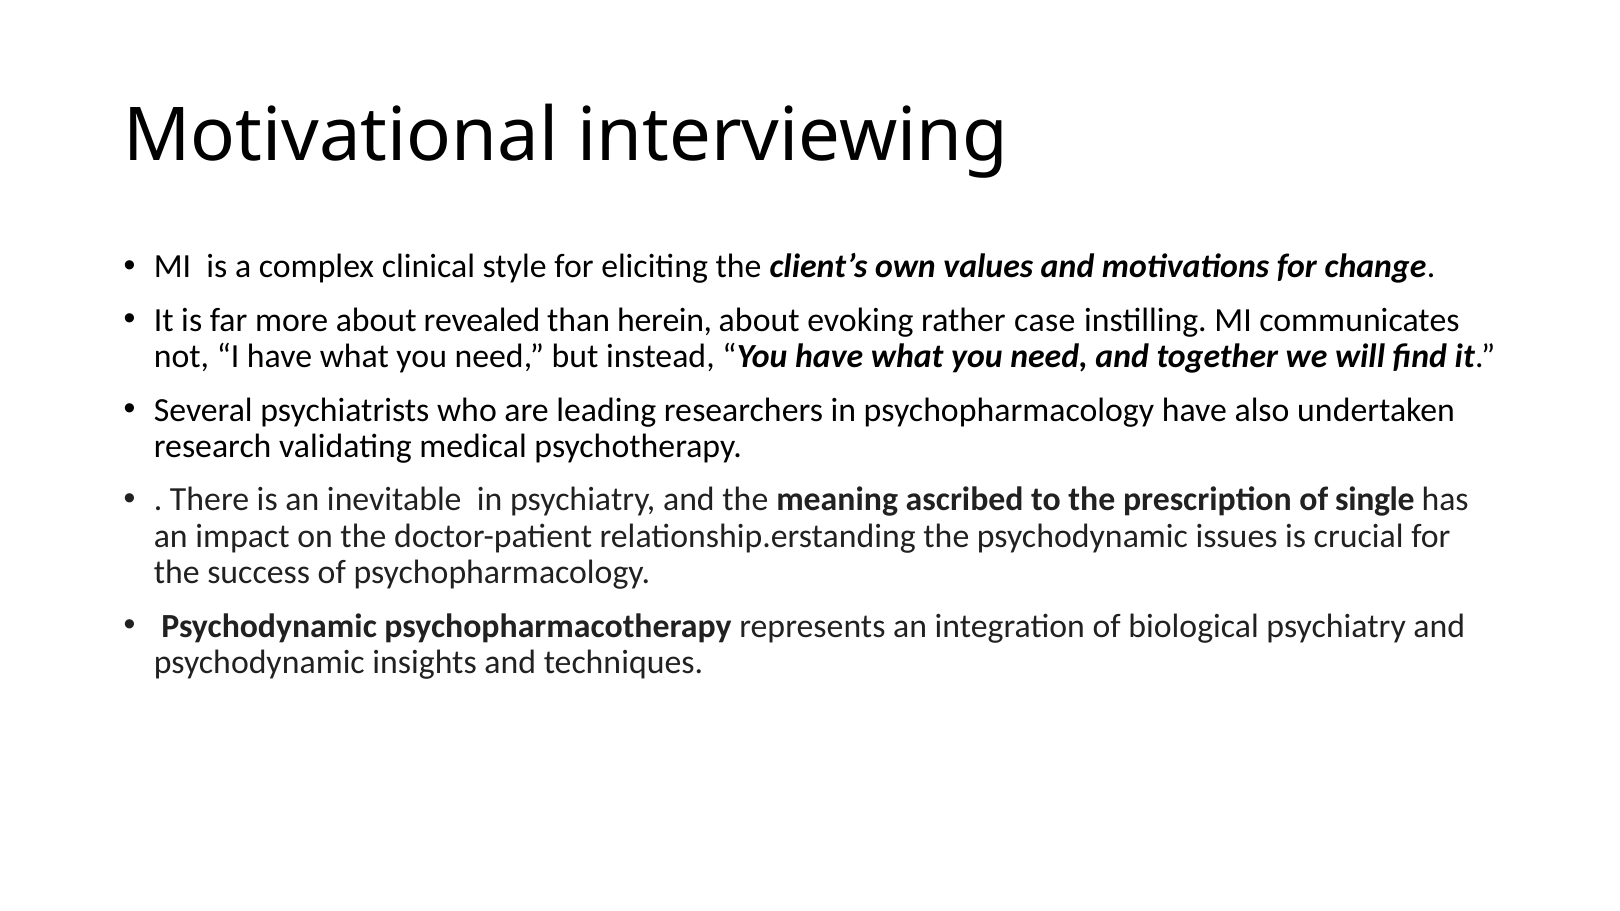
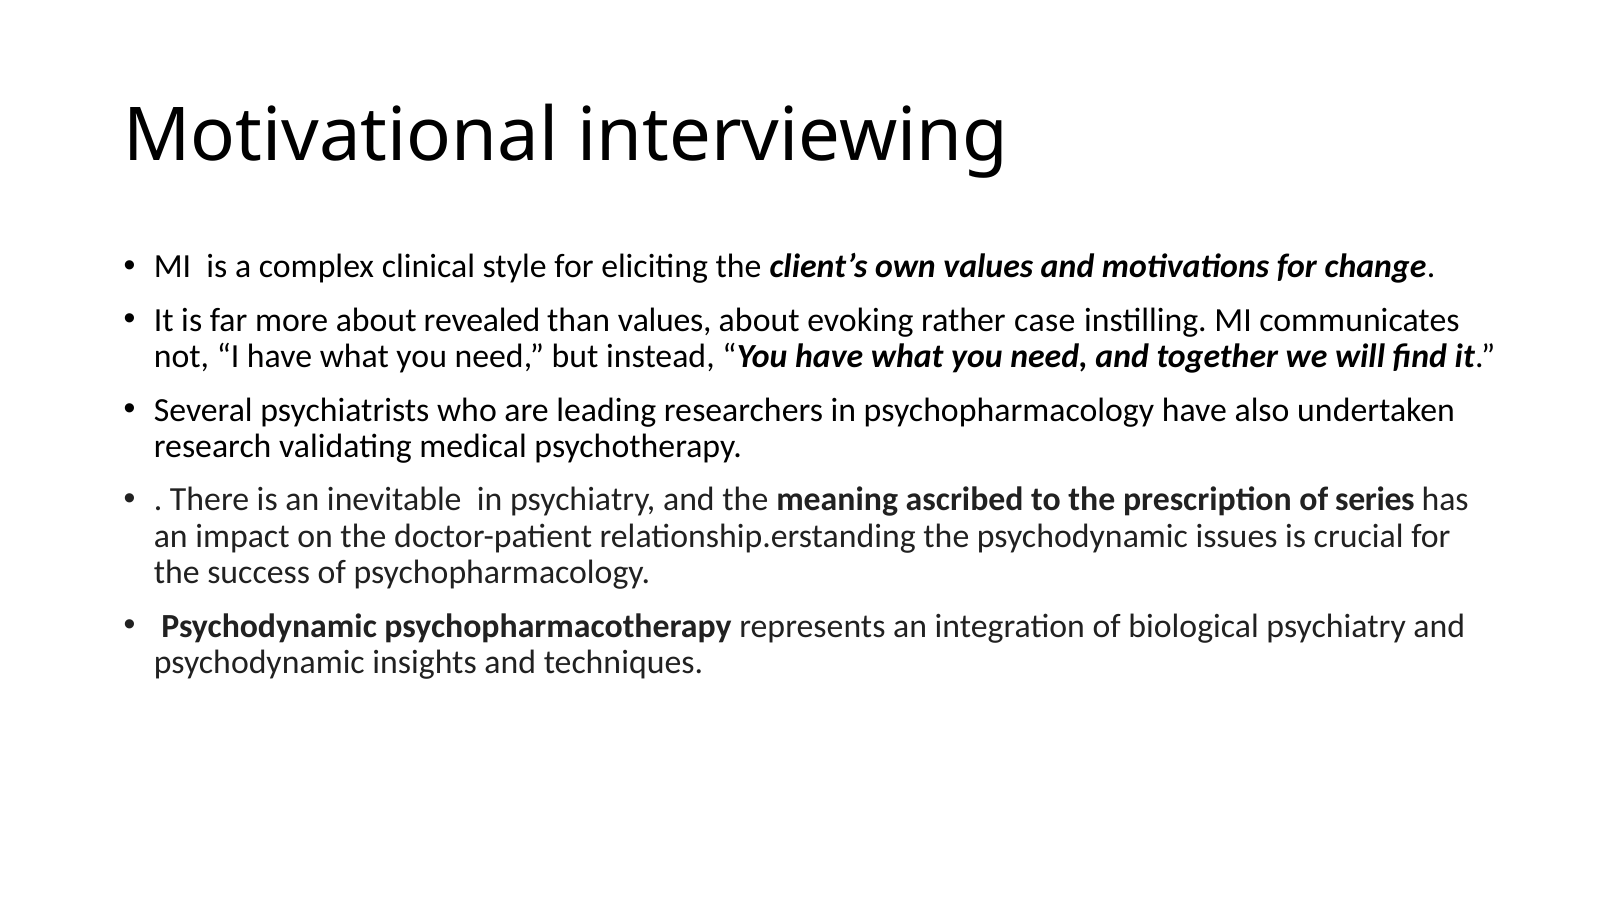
than herein: herein -> values (665, 320)
single: single -> series (1375, 500)
